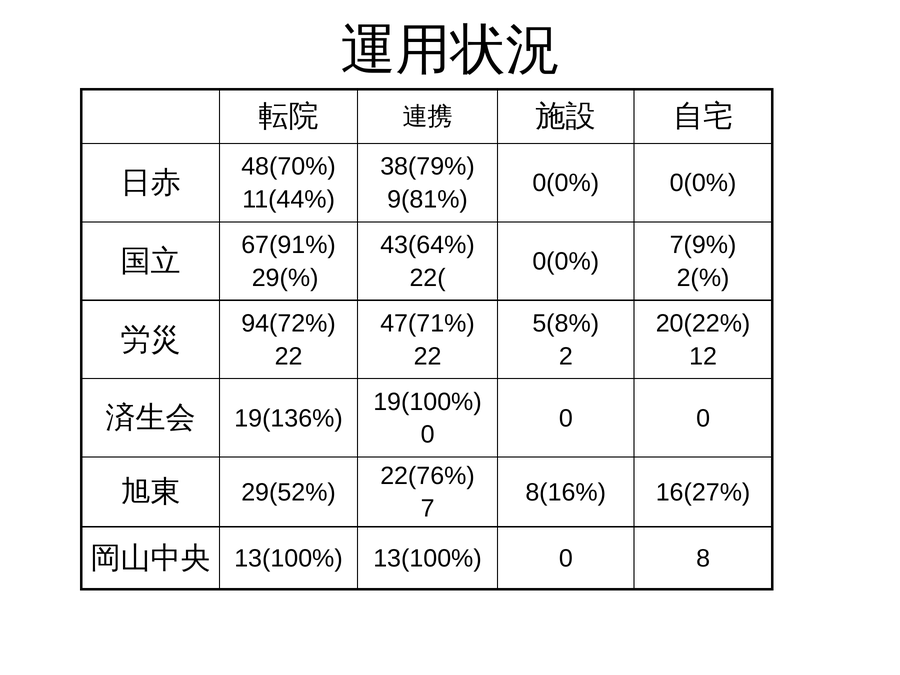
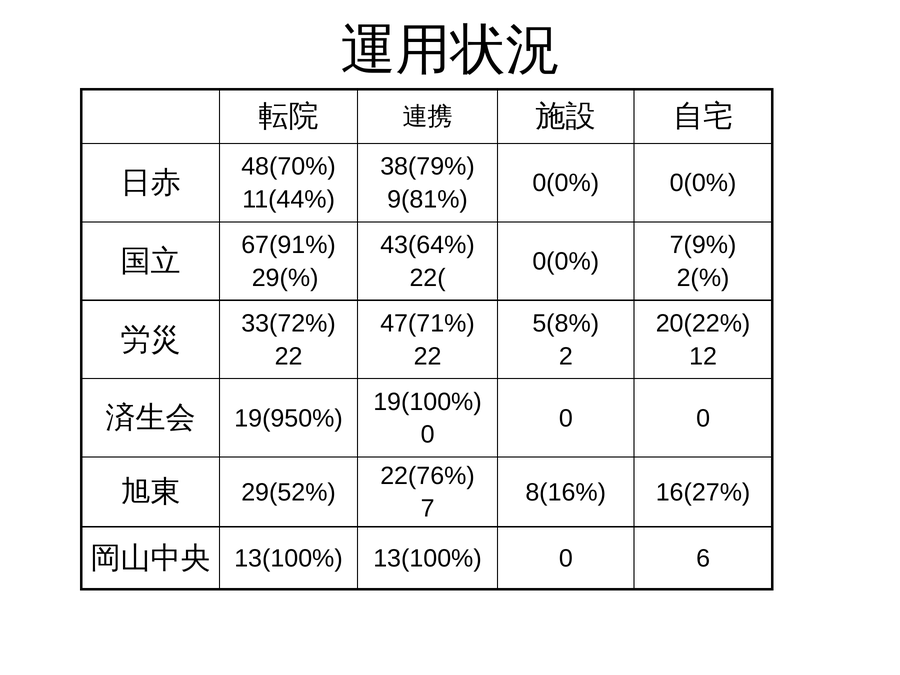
94(72%: 94(72% -> 33(72% (289, 323)
19(136%: 19(136% -> 19(950% (289, 418)
8: 8 -> 6 (703, 558)
